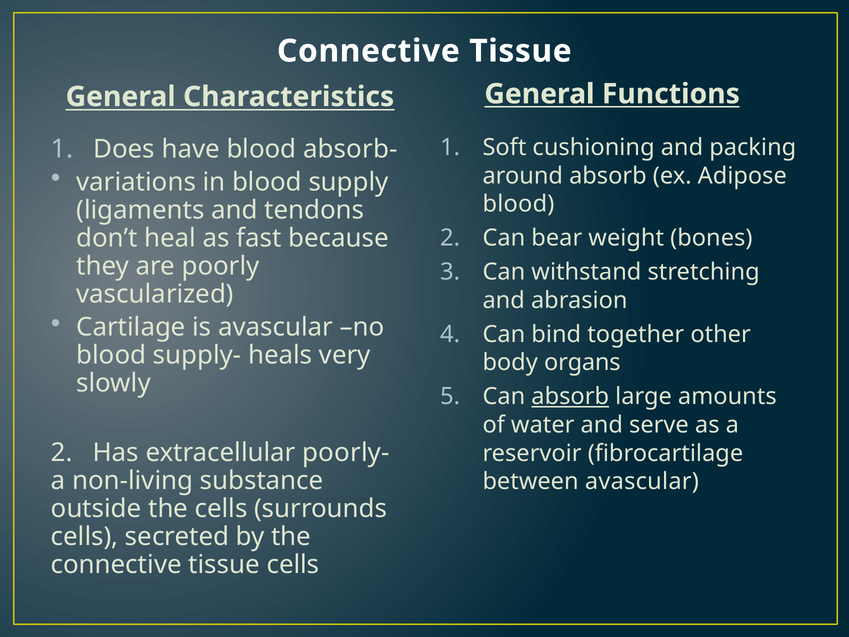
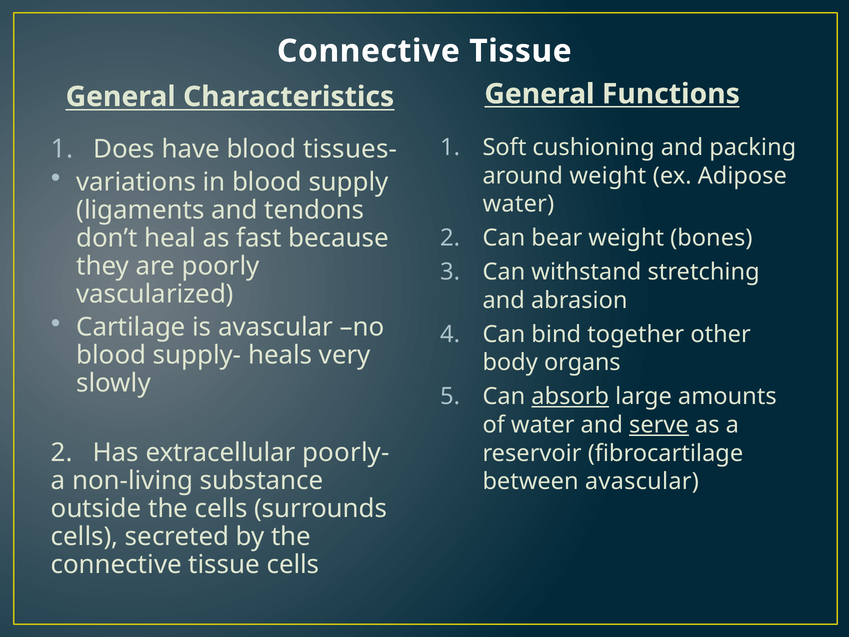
absorb-: absorb- -> tissues- (350, 149)
around absorb: absorb -> weight (608, 176)
blood: blood -> water (518, 204)
serve underline: none -> present (659, 425)
